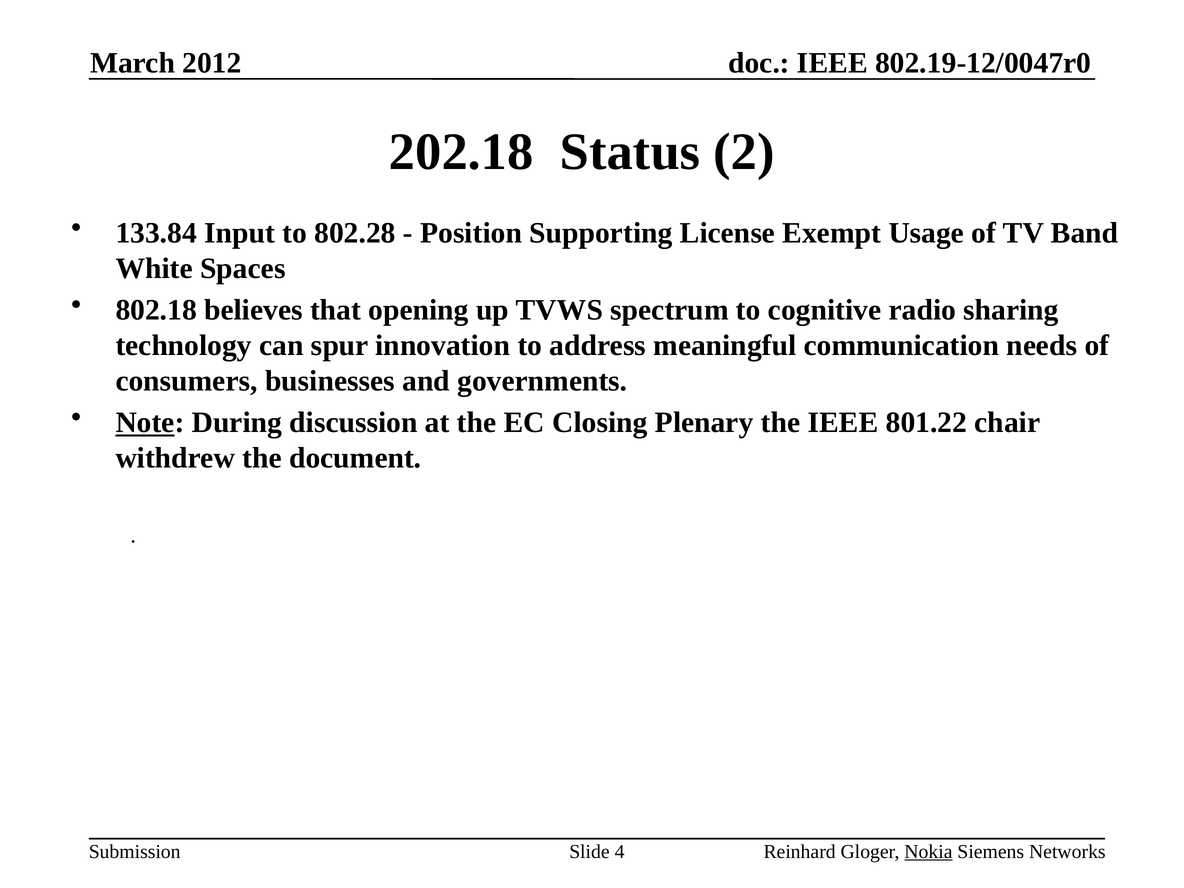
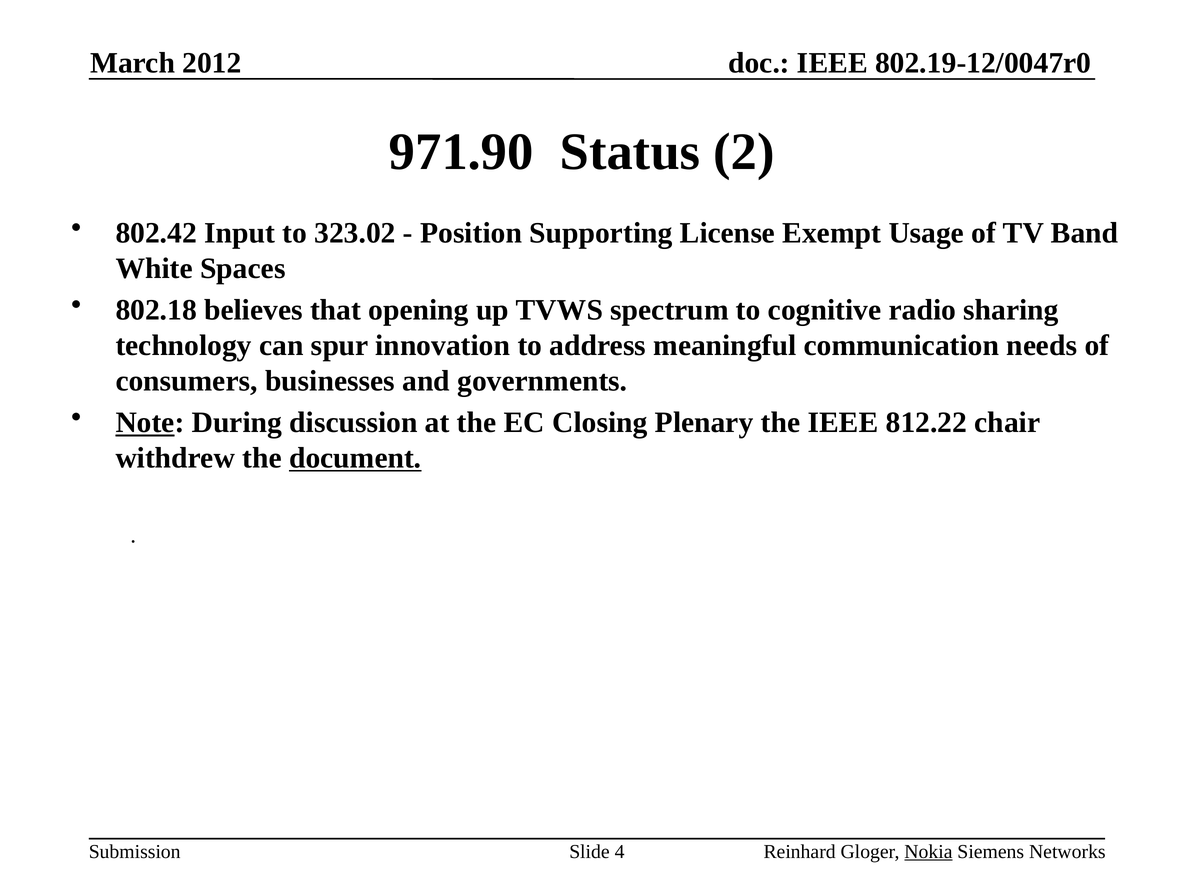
202.18: 202.18 -> 971.90 (461, 152)
133.84: 133.84 -> 802.42 (156, 233)
802.28: 802.28 -> 323.02 (355, 233)
801.22: 801.22 -> 812.22 (926, 422)
document underline: none -> present (355, 458)
